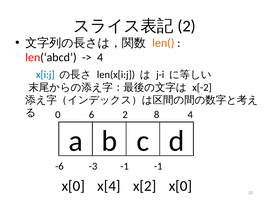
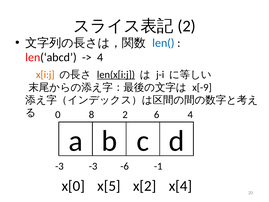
len( colour: orange -> blue (163, 43)
x[i:j colour: blue -> orange (45, 75)
len(x[i:j underline: none -> present (116, 75)
x[-2: x[-2 -> x[-9 (202, 87)
6: 6 -> 8 (91, 114)
8: 8 -> 6 (157, 114)
-6: -6 -> -3 (59, 166)
-3 -1: -1 -> -6 (125, 166)
x[4: x[4 -> x[5 (109, 186)
x[2 x[0: x[0 -> x[4 (180, 186)
